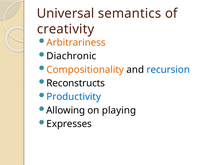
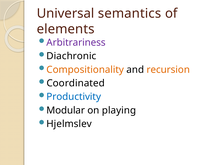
creativity: creativity -> elements (66, 29)
Arbitrariness colour: orange -> purple (76, 42)
recursion colour: blue -> orange (168, 70)
Reconstructs: Reconstructs -> Coordinated (76, 83)
Allowing: Allowing -> Modular (66, 110)
Expresses: Expresses -> Hjelmslev (69, 124)
